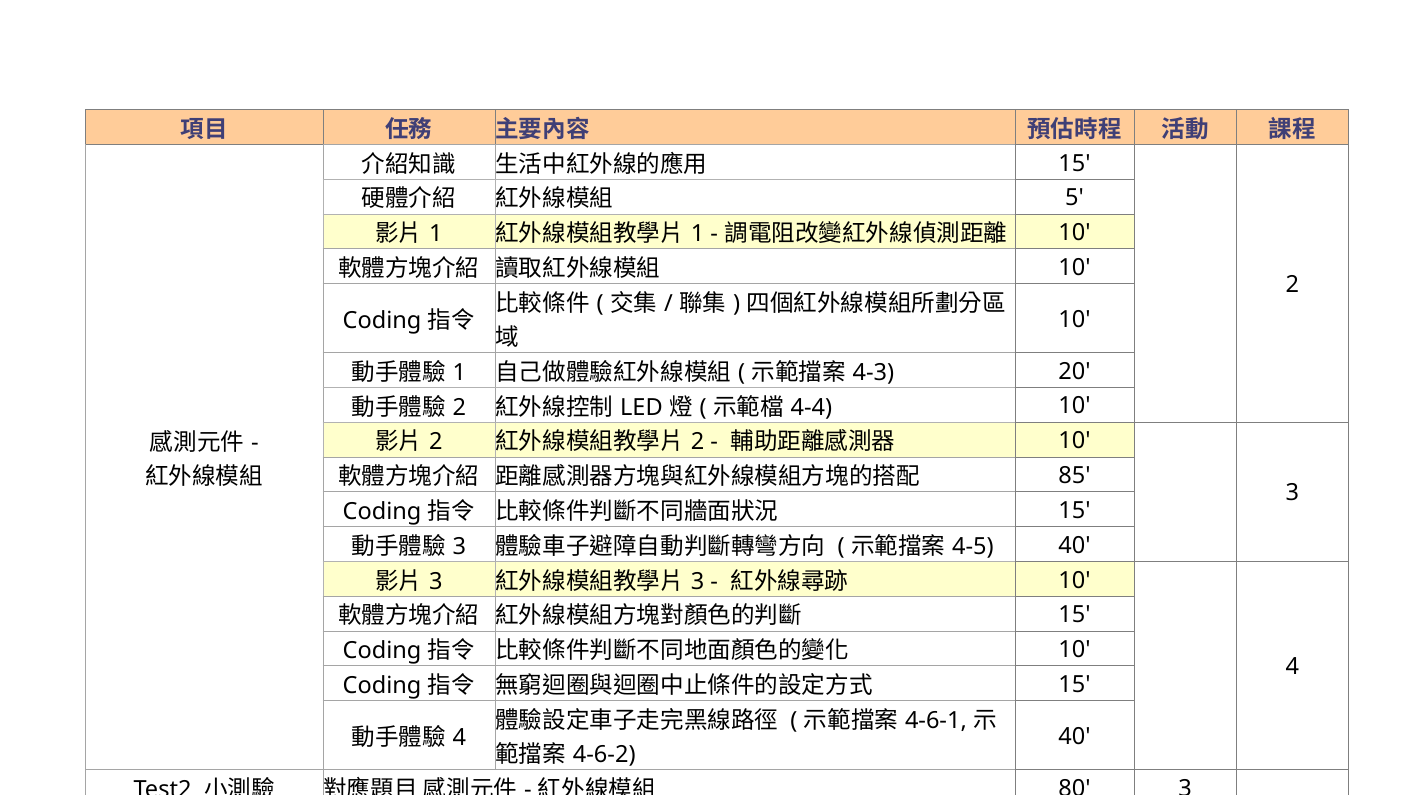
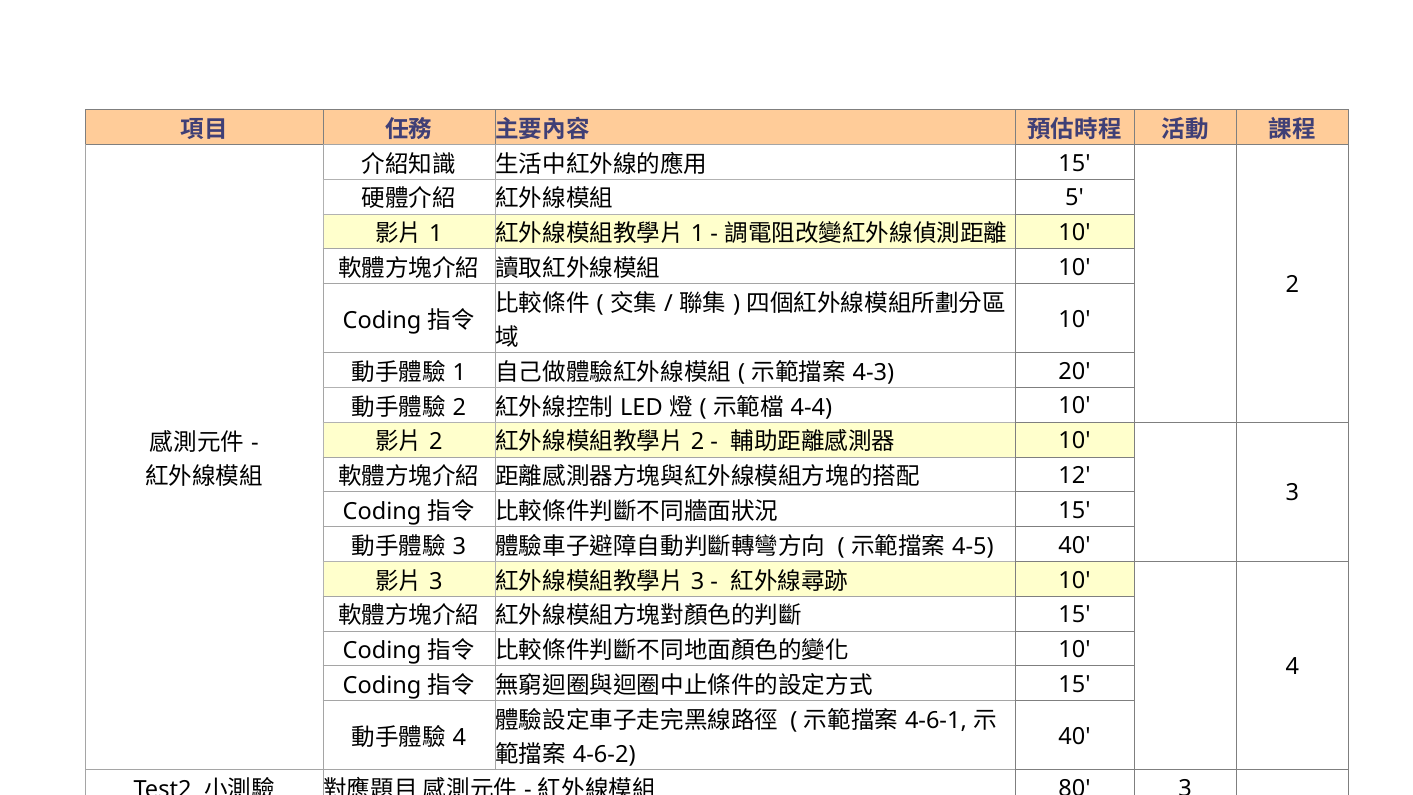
85: 85 -> 12 (1074, 476)
